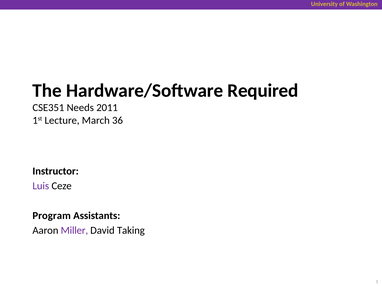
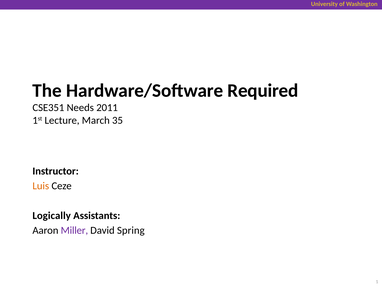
36: 36 -> 35 (117, 121)
Luis colour: purple -> orange (41, 186)
Program: Program -> Logically (52, 216)
Taking: Taking -> Spring (131, 231)
